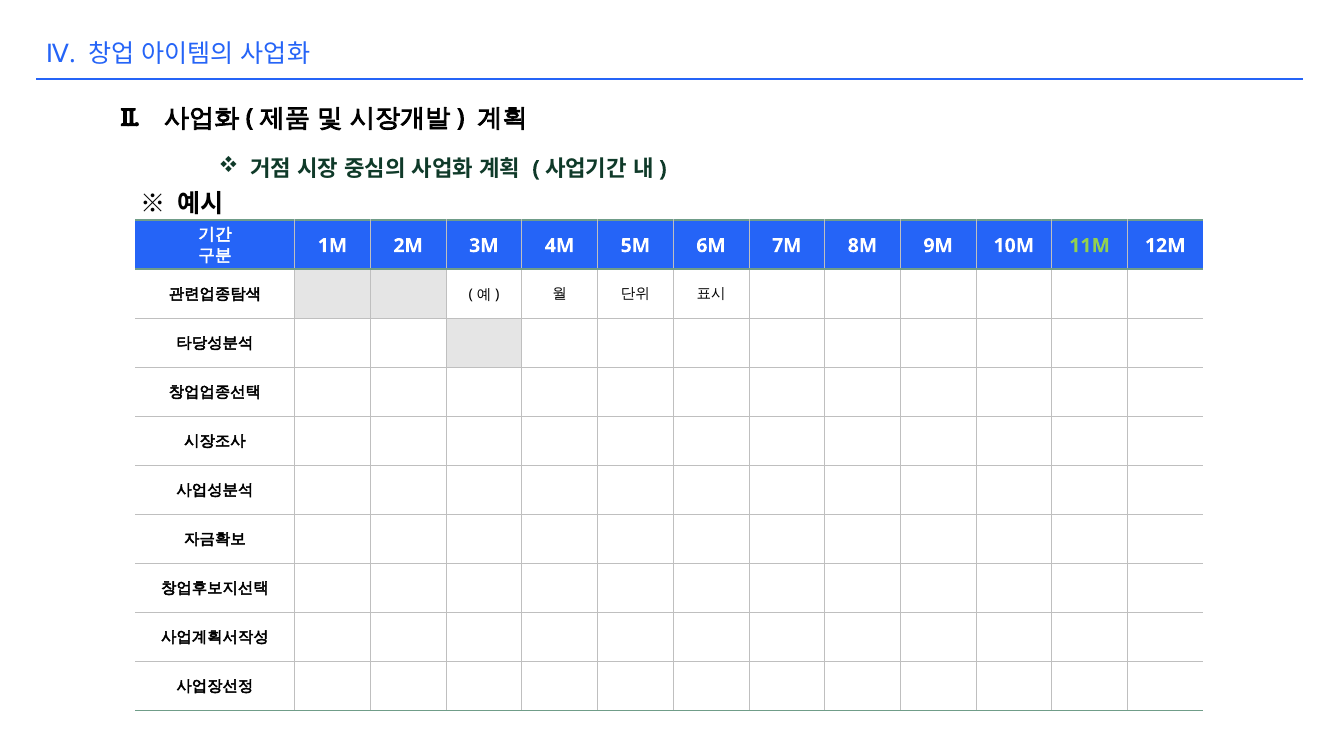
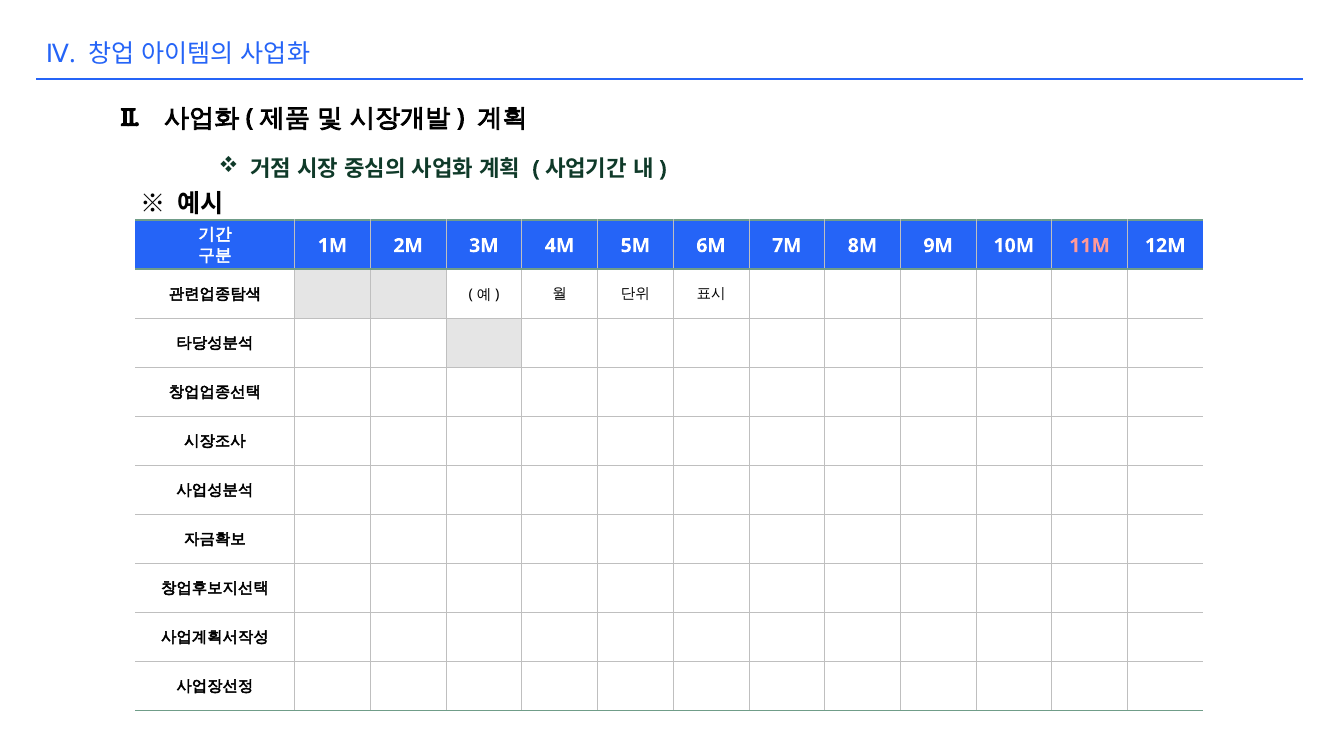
11M colour: light green -> pink (1090, 246)
